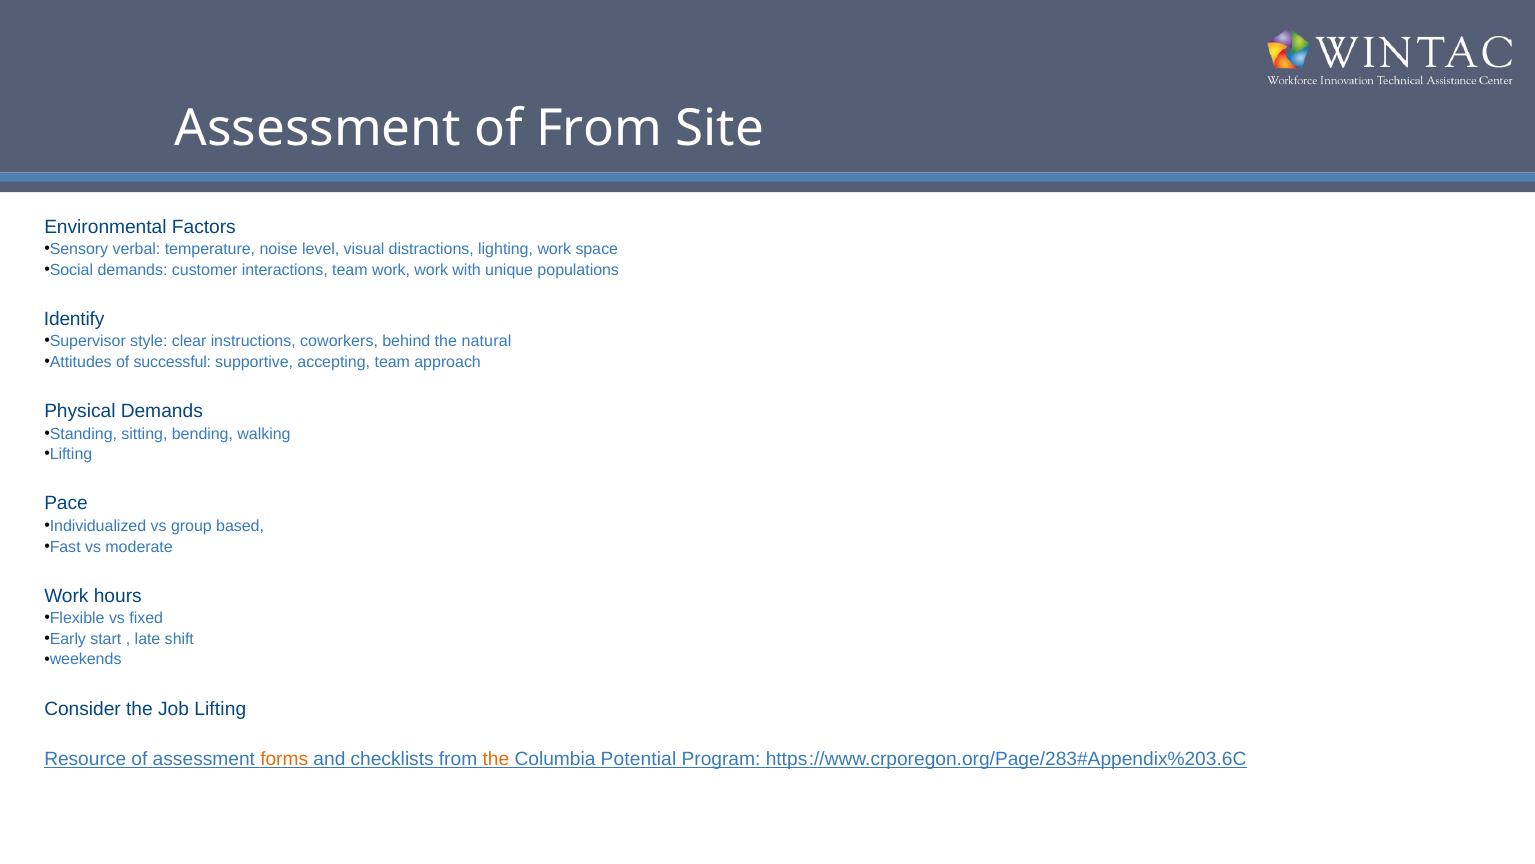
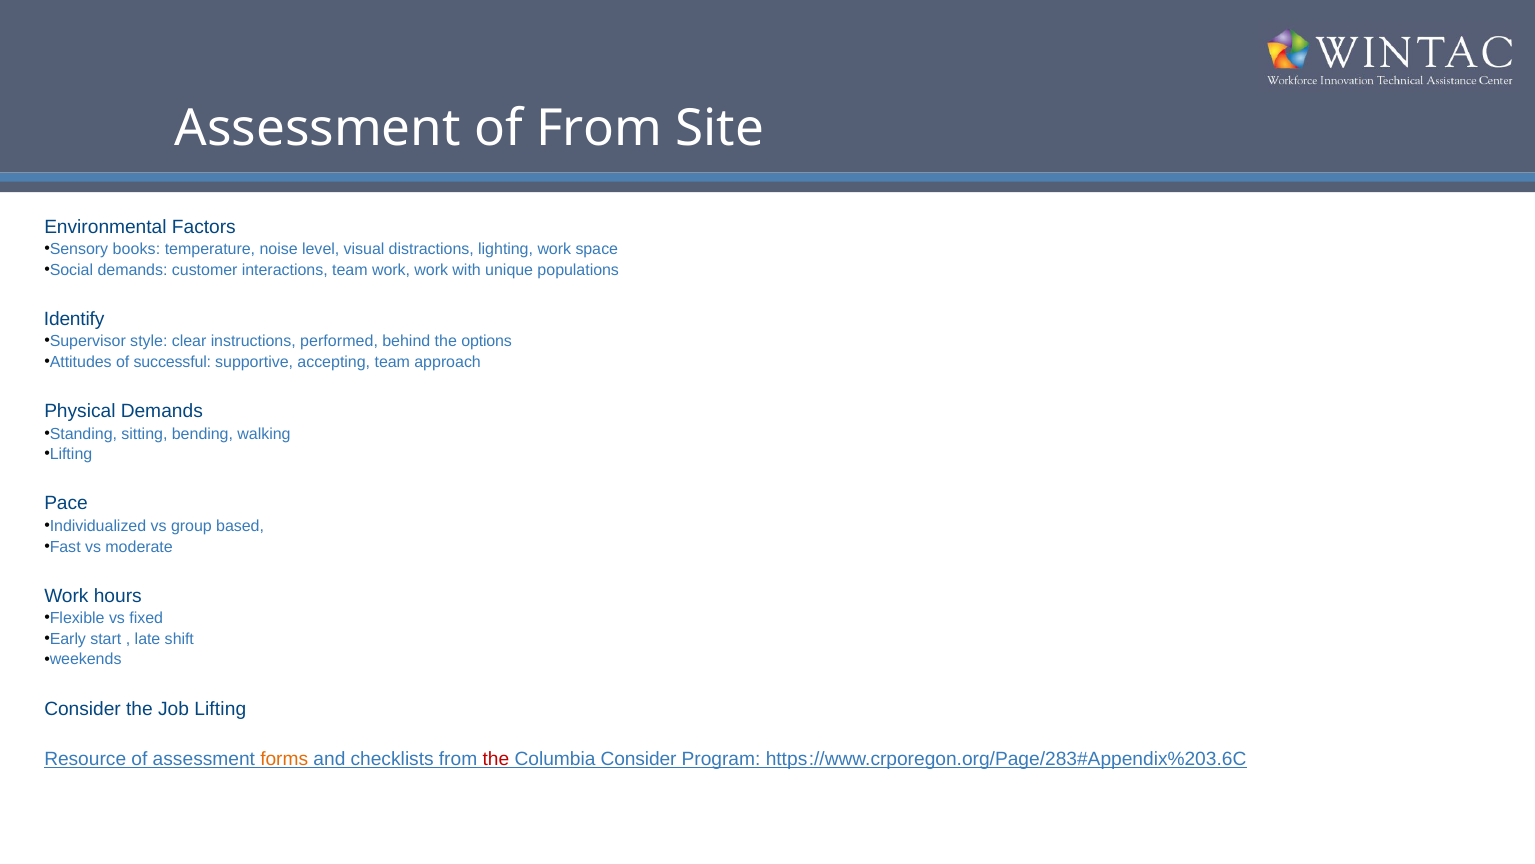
verbal: verbal -> books (136, 249)
coworkers: coworkers -> performed (339, 341)
natural: natural -> options (487, 341)
the colour: orange -> red (496, 759)
Columbia Potential: Potential -> Consider (639, 759)
